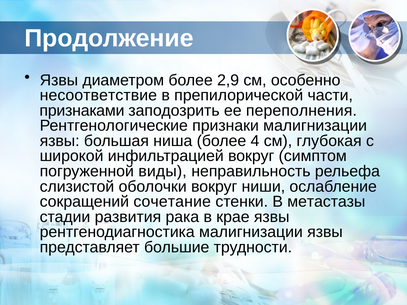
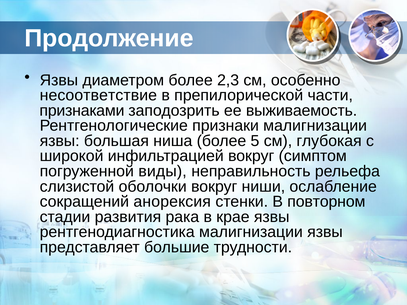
2,9: 2,9 -> 2,3 (228, 80)
переполнения: переполнения -> выживаемость (302, 111)
4: 4 -> 5 (255, 141)
сочетание: сочетание -> анорексия (172, 202)
метастазы: метастазы -> повторном (326, 202)
